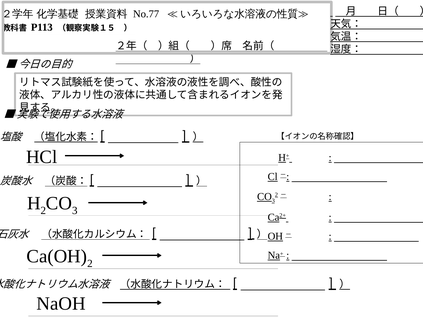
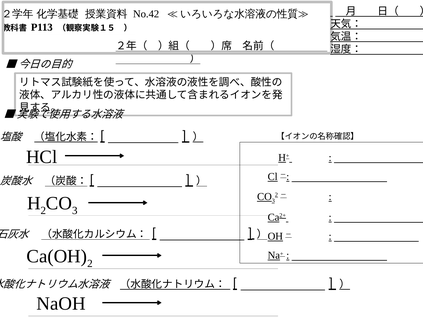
No.77: No.77 -> No.42 (146, 14)
